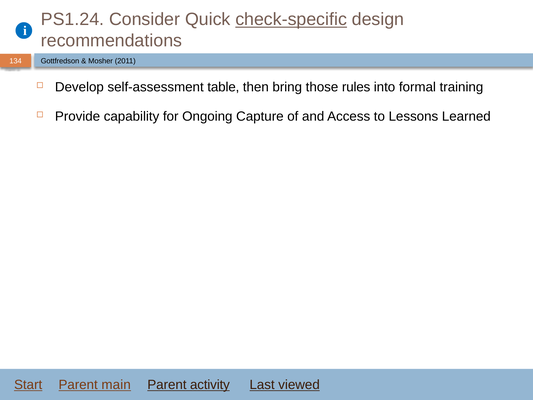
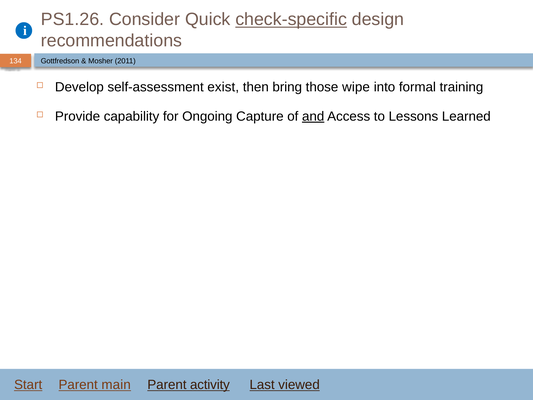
PS1.24: PS1.24 -> PS1.26 (73, 19)
table: table -> exist (223, 87)
rules: rules -> wipe (356, 87)
and underline: none -> present (313, 116)
